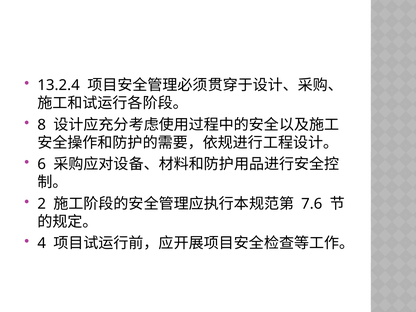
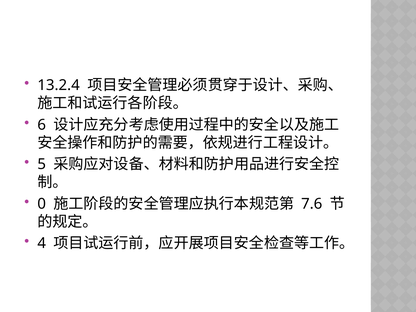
8: 8 -> 6 (42, 125)
6: 6 -> 5 (42, 164)
2: 2 -> 0 (42, 204)
